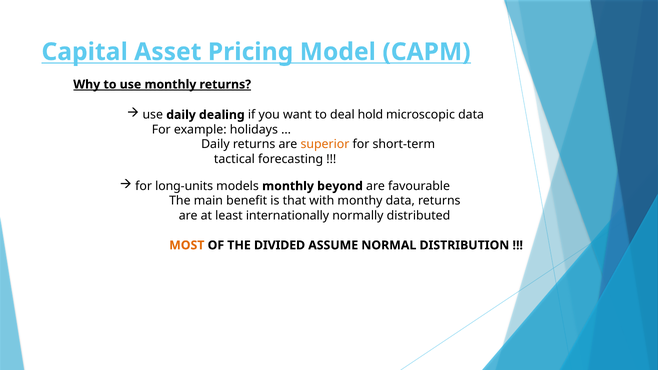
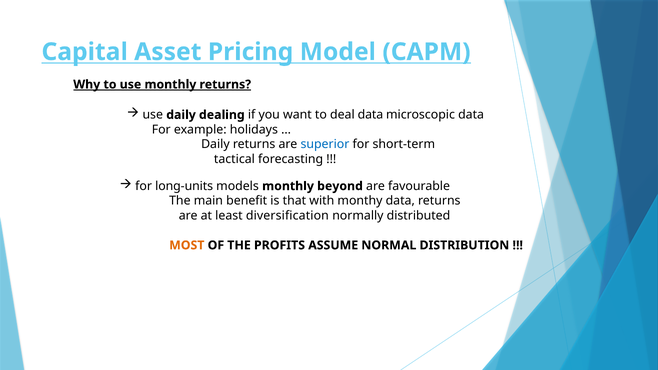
deal hold: hold -> data (370, 115)
superior colour: orange -> blue (325, 144)
internationally: internationally -> diversification (287, 216)
DIVIDED: DIVIDED -> PROFITS (280, 245)
